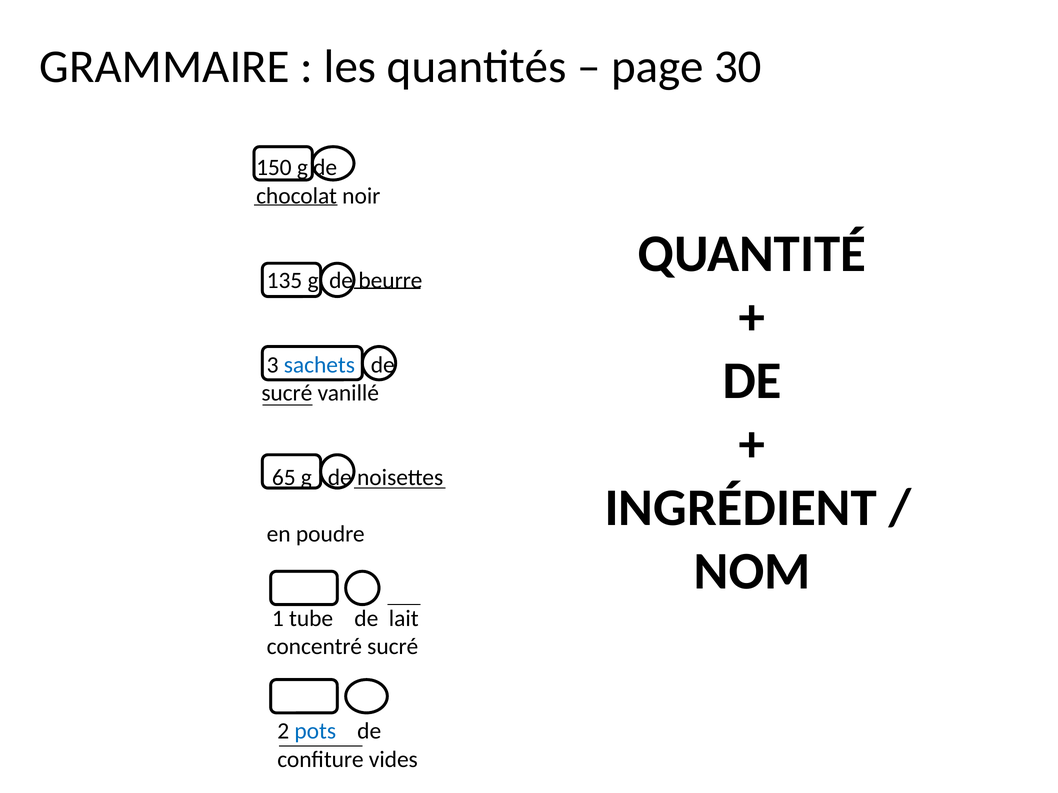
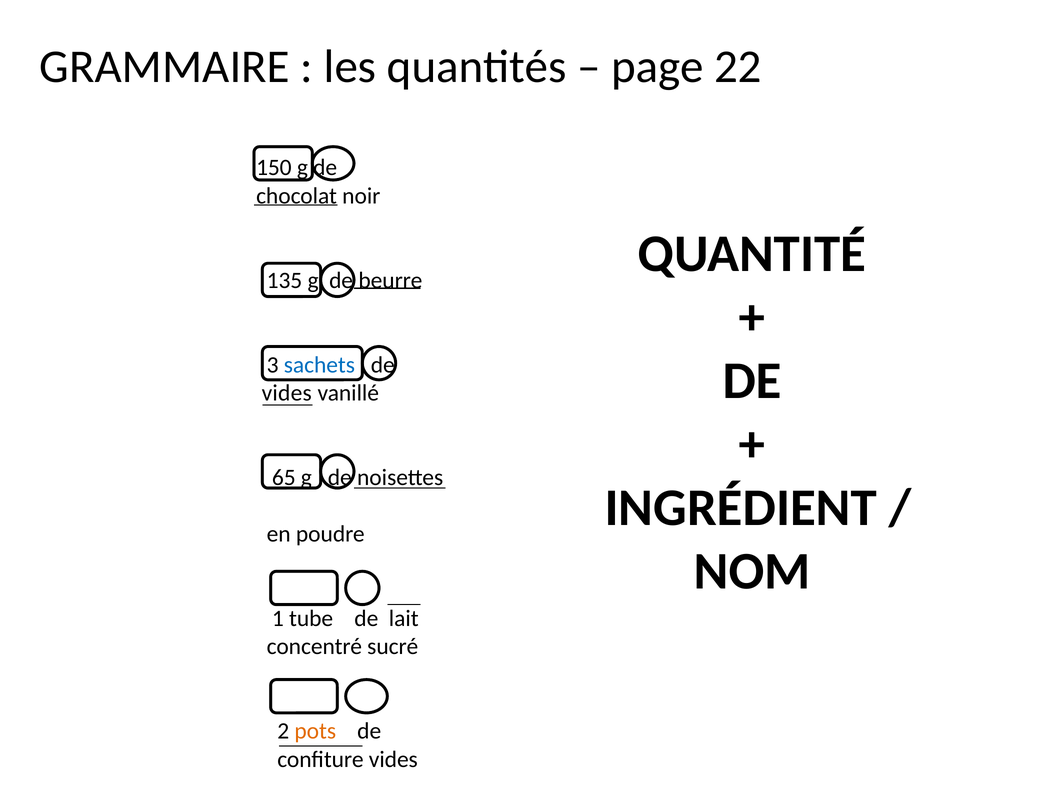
30: 30 -> 22 (738, 67)
sucré: sucré -> vides (287, 393)
pots colour: blue -> orange (315, 732)
